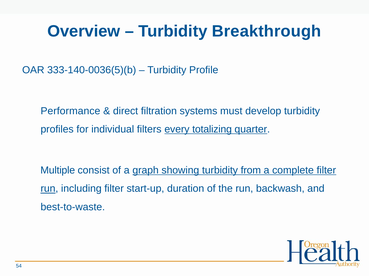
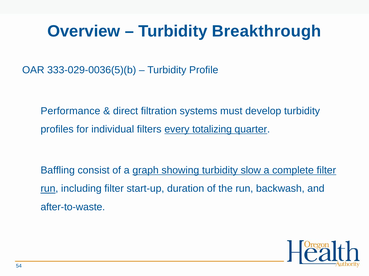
333-140-0036(5)(b: 333-140-0036(5)(b -> 333-029-0036(5)(b (92, 70)
Multiple: Multiple -> Baffling (58, 171)
from: from -> slow (251, 171)
best-to-waste: best-to-waste -> after-to-waste (73, 208)
